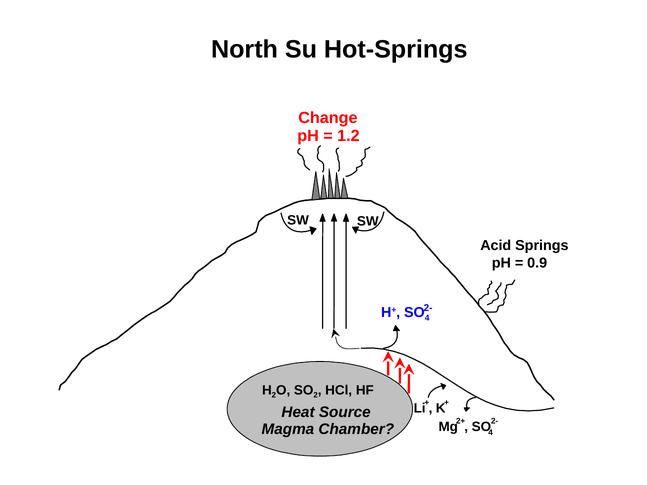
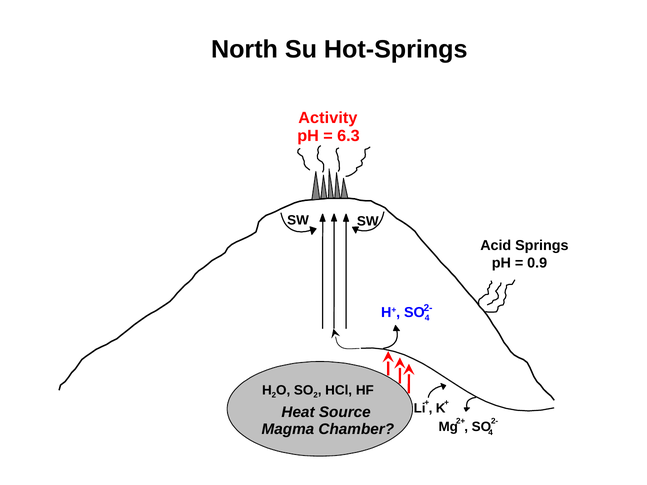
Change: Change -> Activity (328, 118)
1.2: 1.2 -> 6.3 (348, 136)
